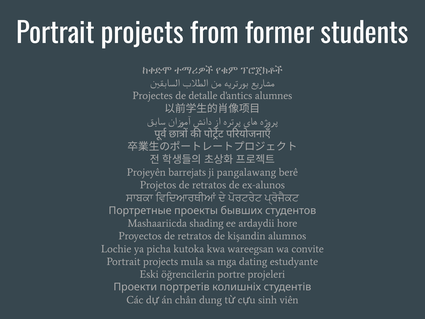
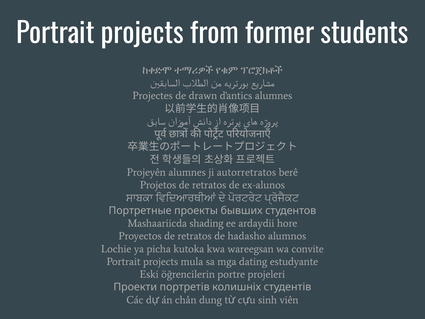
detalle: detalle -> drawn (203, 96)
Projeyên barrejats: barrejats -> alumnes (187, 172)
pangalawang: pangalawang -> autorretratos (246, 172)
kişandin: kişandin -> hadasho (246, 236)
